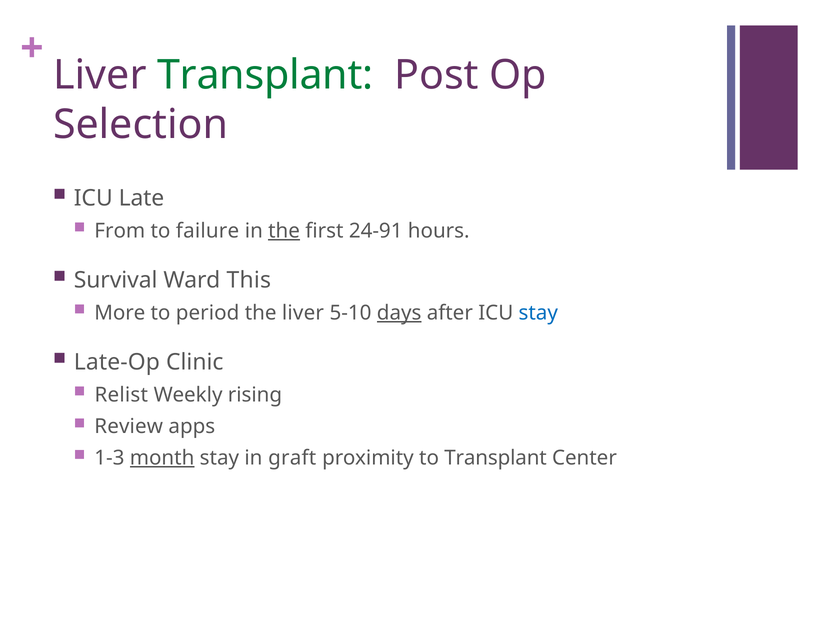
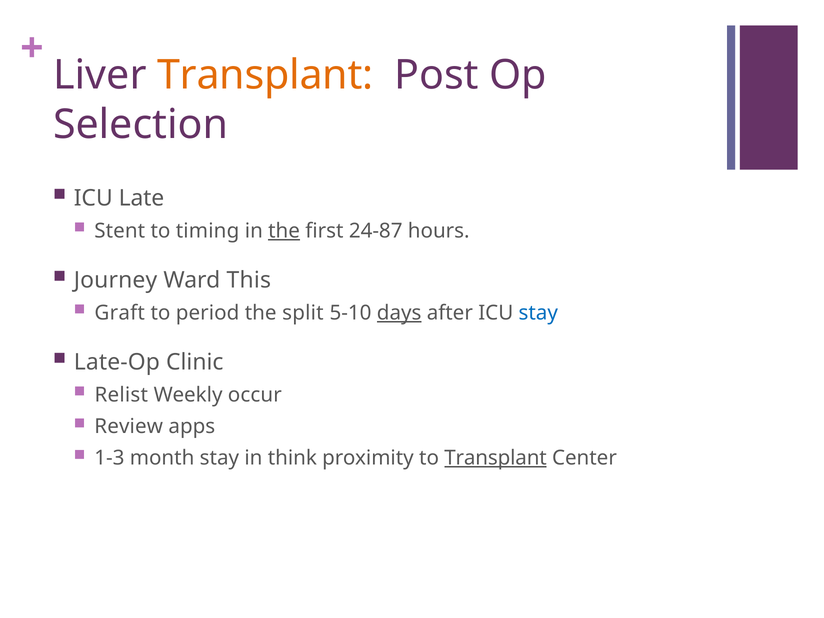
Transplant colour: green -> orange (265, 75)
From: From -> Stent (120, 231)
failure: failure -> timing (208, 231)
24-91: 24-91 -> 24-87 (376, 231)
Survival: Survival -> Journey (115, 280)
More: More -> Graft (120, 313)
the liver: liver -> split (303, 313)
rising: rising -> occur (255, 395)
month underline: present -> none (162, 458)
graft: graft -> think (292, 458)
Transplant underline: none -> present (496, 458)
